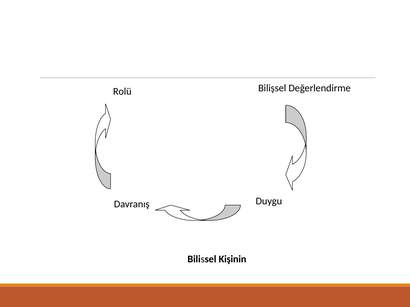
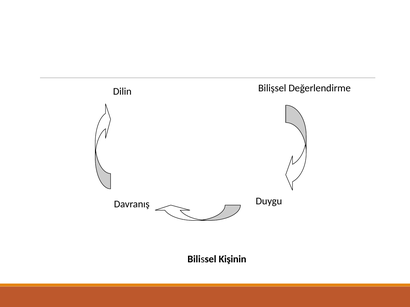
Rolü: Rolü -> Dilin (122, 92)
